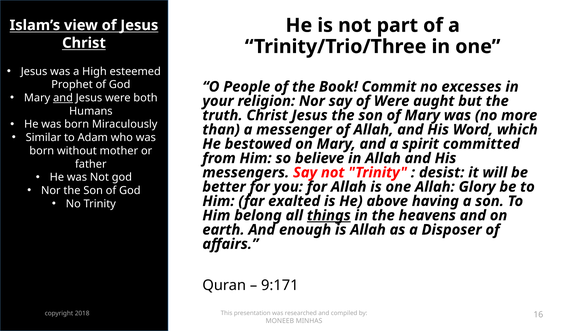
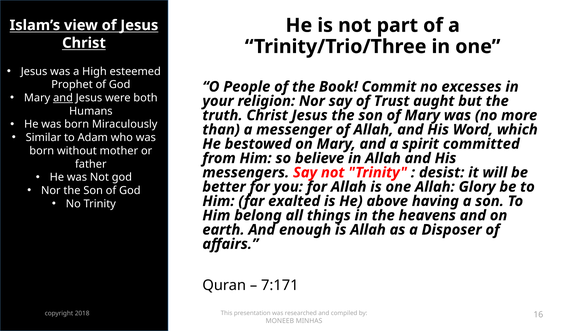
of Were: Were -> Trust (392, 101)
things underline: present -> none (329, 215)
9:171: 9:171 -> 7:171 (280, 285)
